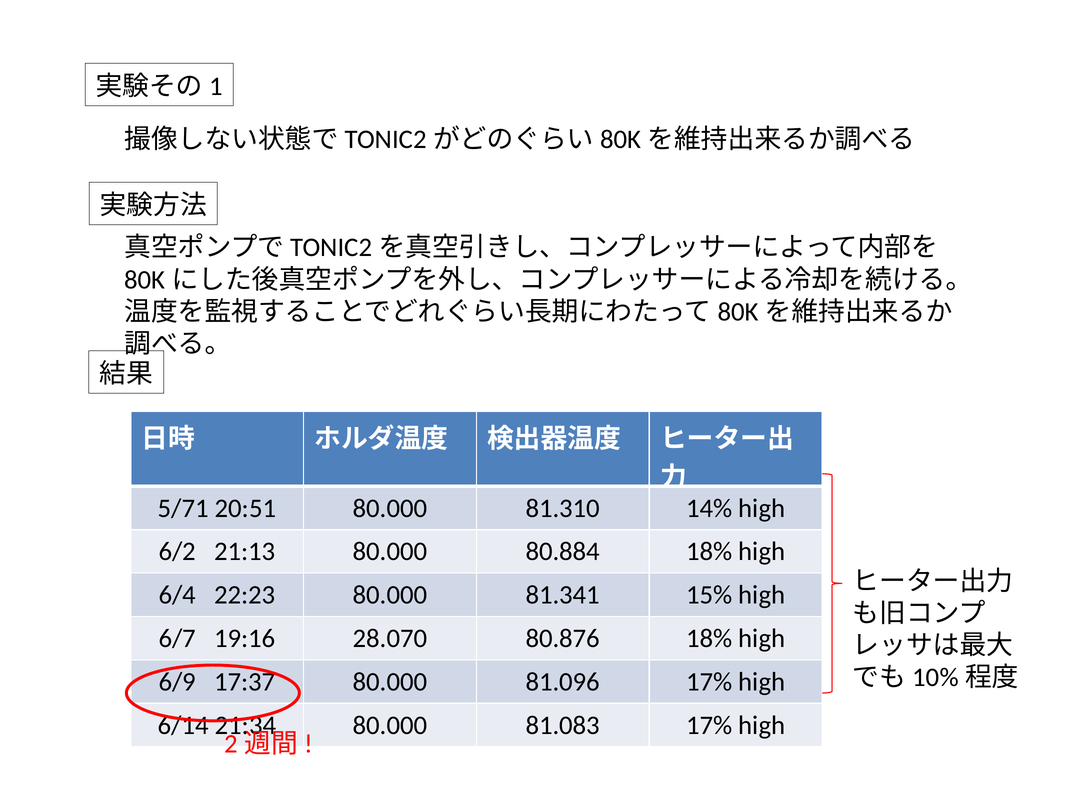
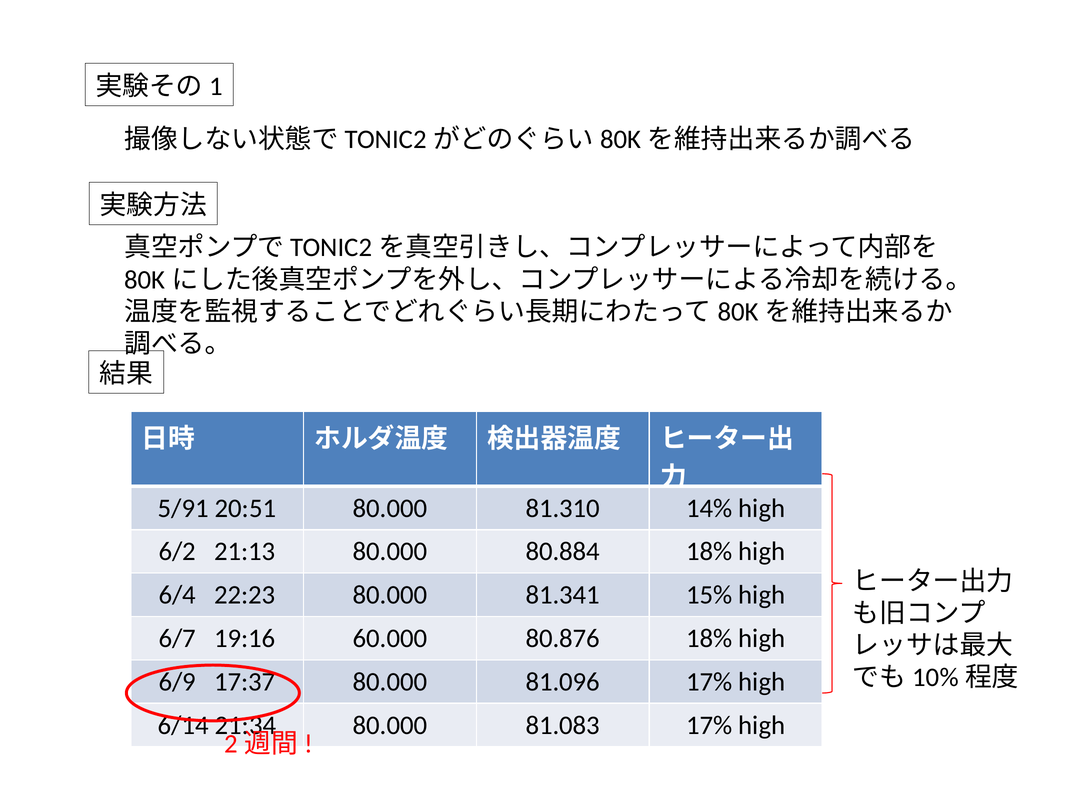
5/71: 5/71 -> 5/91 (183, 508)
28.070: 28.070 -> 60.000 (390, 639)
